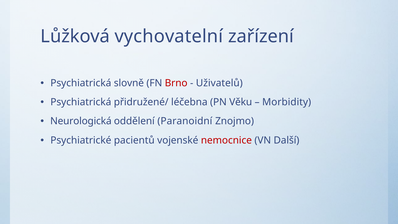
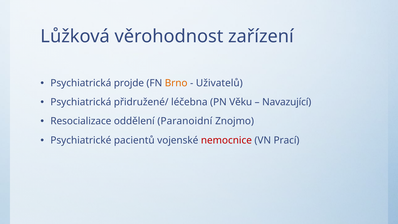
vychovatelní: vychovatelní -> věrohodnost (169, 36)
slovně: slovně -> projde (129, 83)
Brno colour: red -> orange (176, 83)
Morbidity: Morbidity -> Navazující (287, 102)
Neurologická: Neurologická -> Resocializace (81, 121)
Další: Další -> Prací (286, 140)
